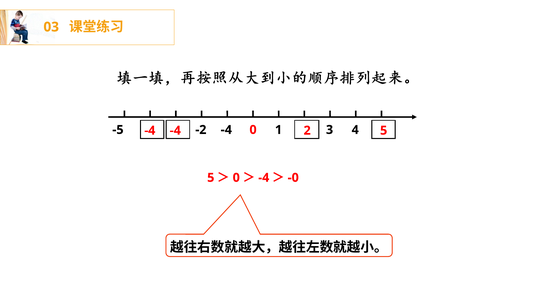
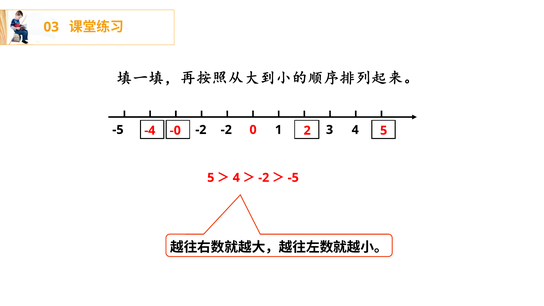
-4: -4 -> -2 (226, 130)
-4 -4: -4 -> -0 (175, 131)
0: 0 -> 4 (236, 178)
-4: -4 -> -2 (264, 178)
-0: -0 -> -5 (293, 178)
